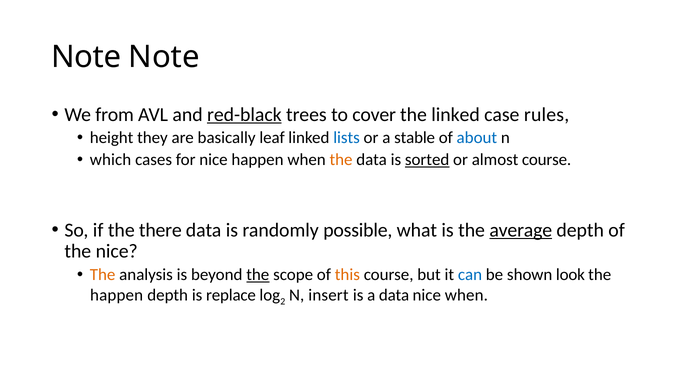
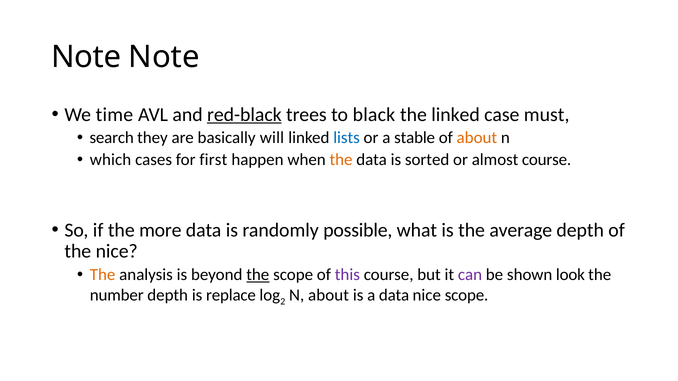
from: from -> time (114, 115)
cover: cover -> black (374, 115)
rules: rules -> must (547, 115)
height: height -> search (112, 138)
leaf: leaf -> will (272, 138)
about colour: blue -> orange (477, 138)
for nice: nice -> first (213, 160)
sorted underline: present -> none (427, 160)
there: there -> more (160, 230)
average underline: present -> none (521, 230)
this colour: orange -> purple (347, 275)
can colour: blue -> purple (470, 275)
happen: happen -> number (117, 295)
N insert: insert -> about (329, 295)
nice when: when -> scope (467, 295)
